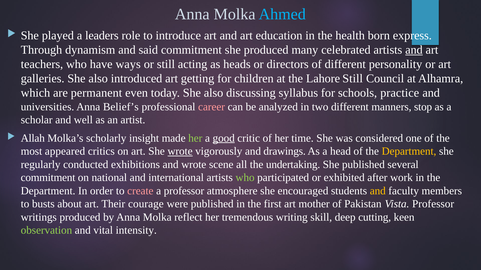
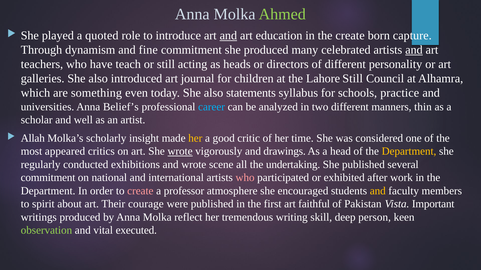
Ahmed colour: light blue -> light green (282, 14)
leaders: leaders -> quoted (102, 35)
and underline: none -> present (228, 35)
the health: health -> create (350, 35)
express: express -> capture (412, 35)
said: said -> fine (148, 50)
ways: ways -> teach (128, 64)
getting: getting -> journal (198, 79)
permanent: permanent -> something (96, 93)
discussing: discussing -> statements (251, 93)
career colour: pink -> light blue (212, 107)
stop: stop -> thin (423, 107)
her colour: light green -> yellow (195, 138)
good underline: present -> none (224, 138)
who colour: light green -> pink (245, 178)
busts: busts -> spirit (43, 204)
mother: mother -> faithful (314, 204)
Vista Professor: Professor -> Important (433, 204)
cutting: cutting -> person (375, 218)
intensity: intensity -> executed (136, 231)
